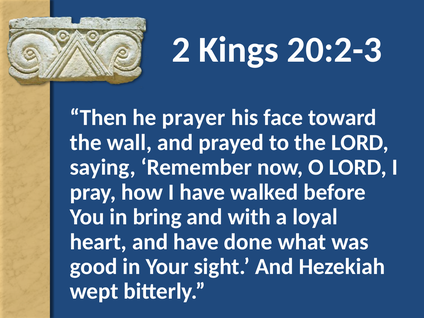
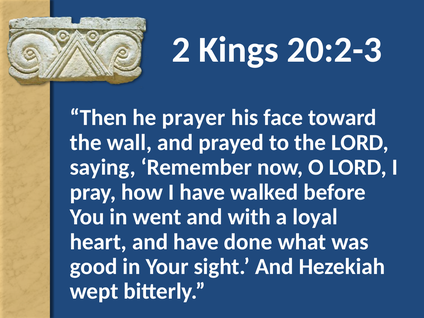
bring: bring -> went (157, 217)
